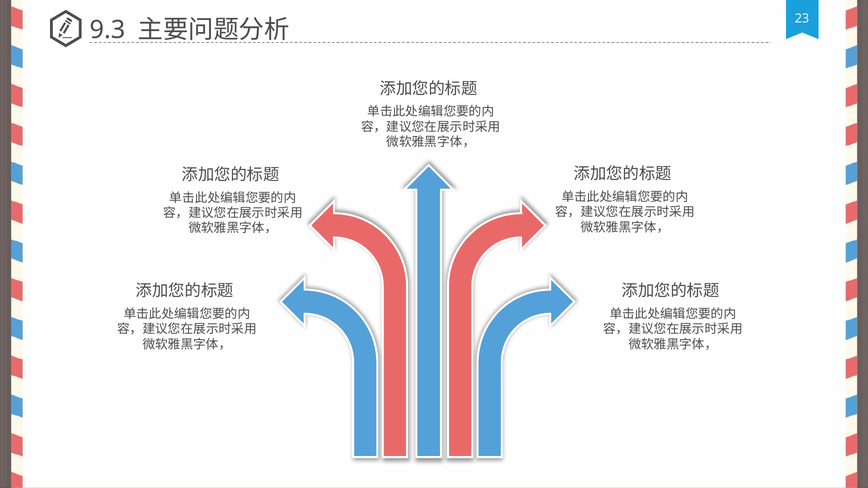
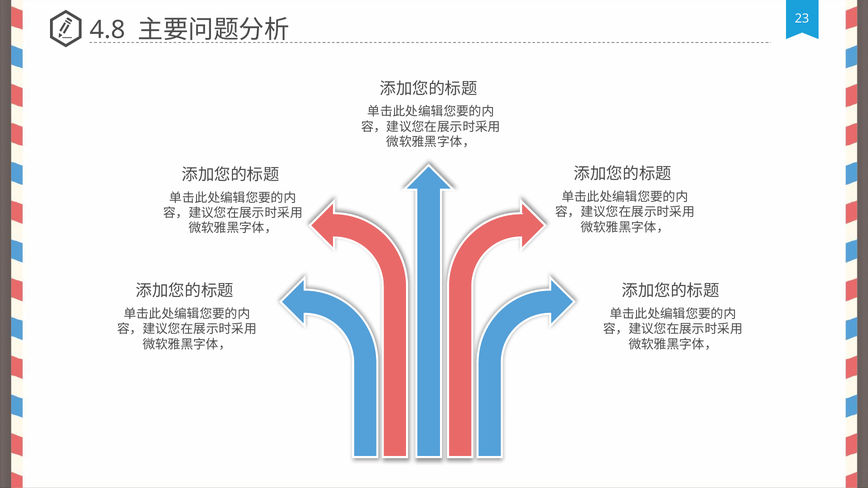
9.3: 9.3 -> 4.8 (107, 30)
